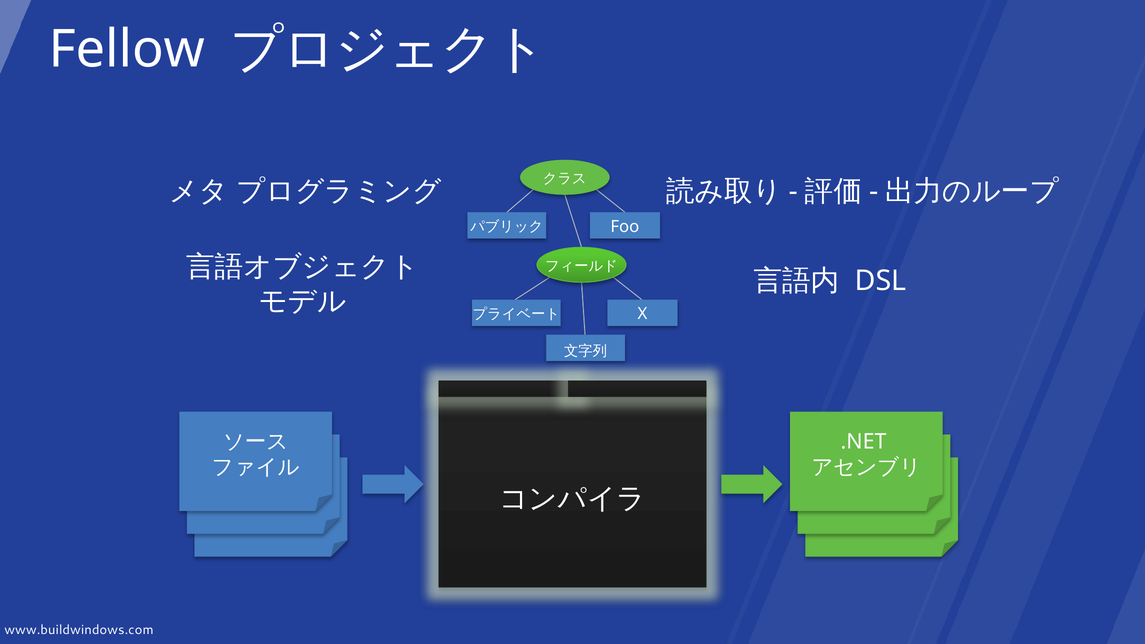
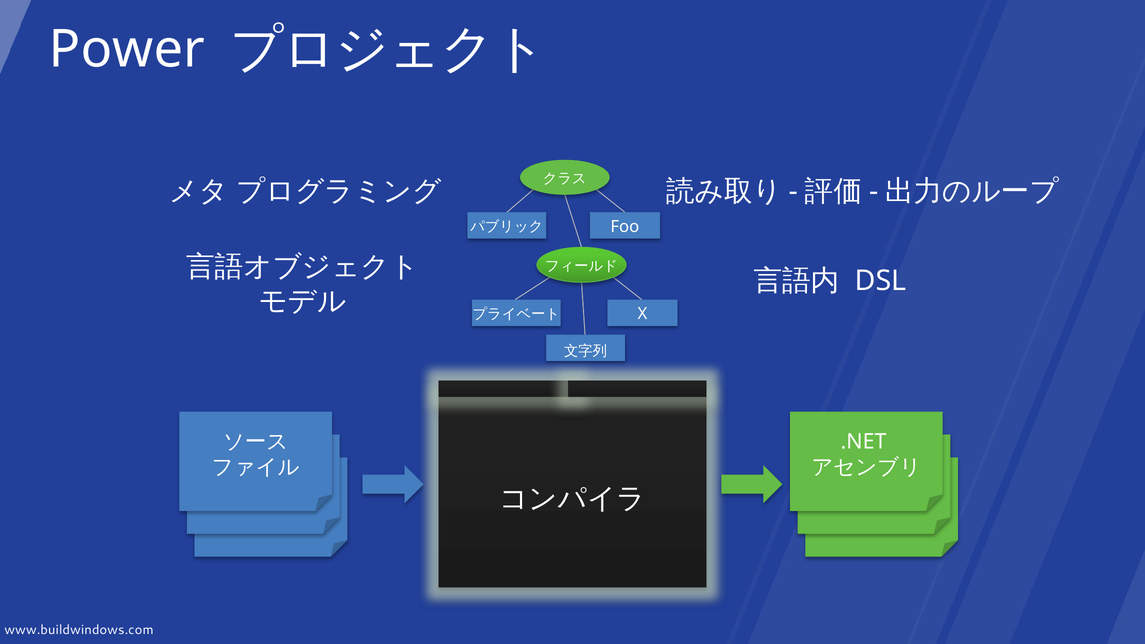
Fellow: Fellow -> Power (127, 50)
